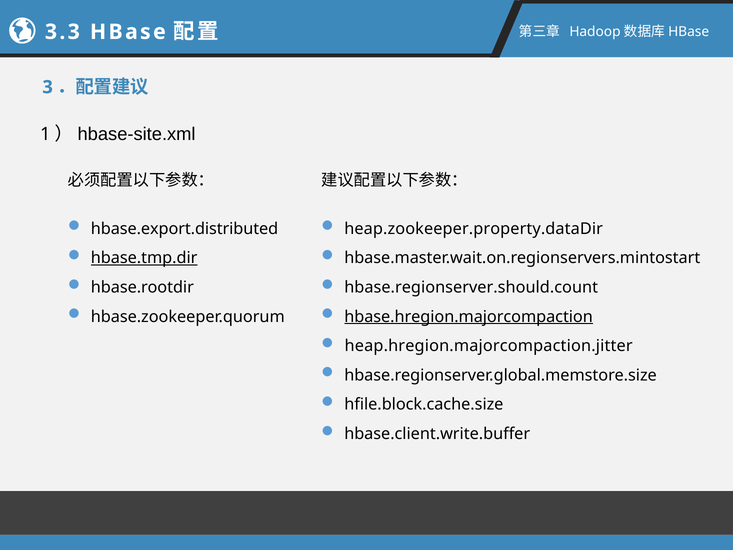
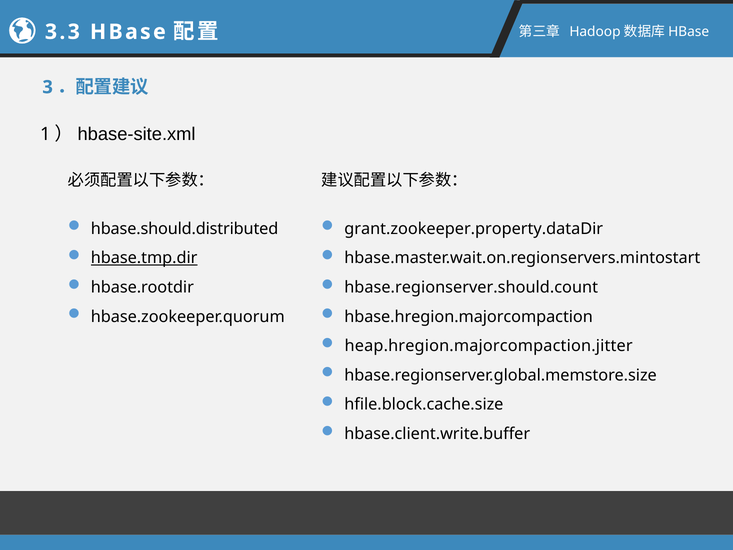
hbase.export.distributed: hbase.export.distributed -> hbase.should.distributed (185, 229)
heap.zookeeper.property.dataDir: heap.zookeeper.property.dataDir -> grant.zookeeper.property.dataDir (474, 229)
hbase.hregion.majorcompaction underline: present -> none (469, 316)
